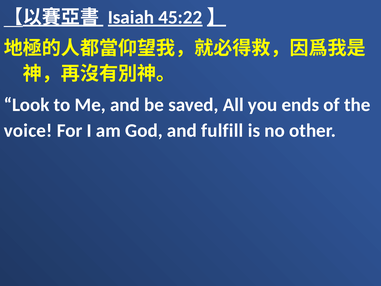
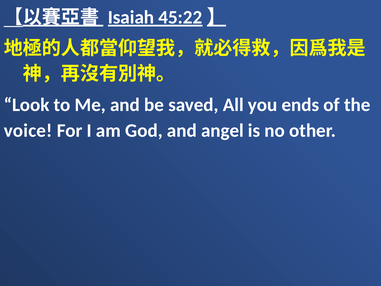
fulfill: fulfill -> angel (222, 130)
